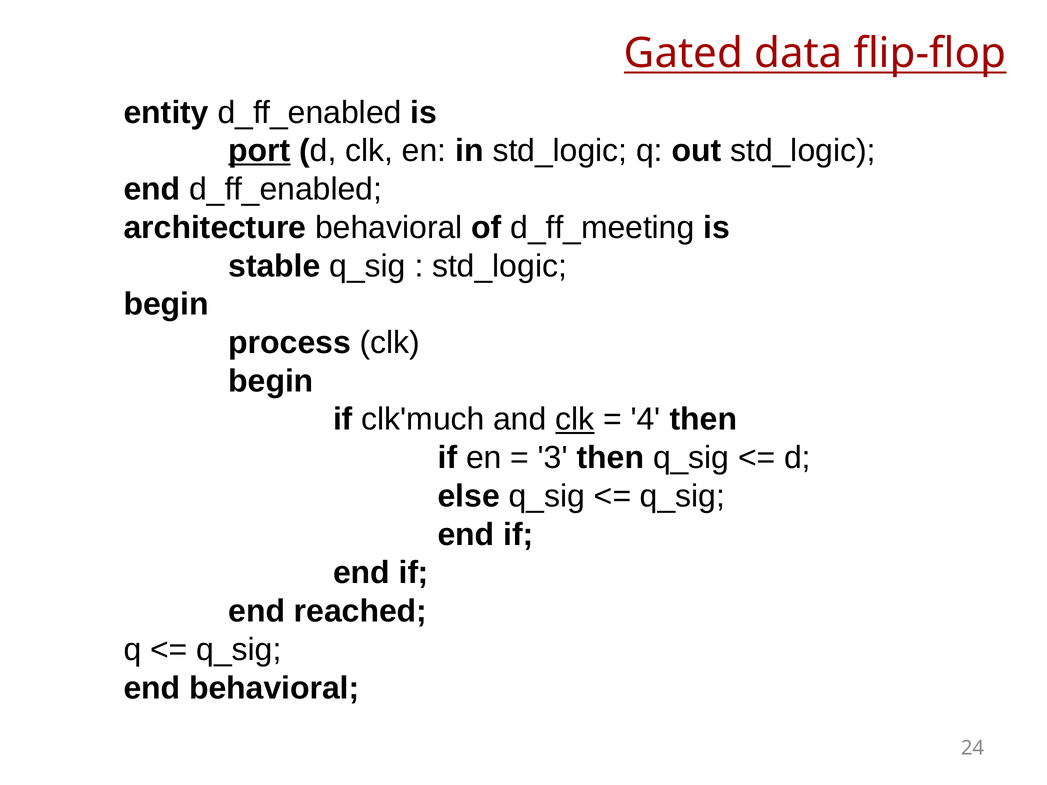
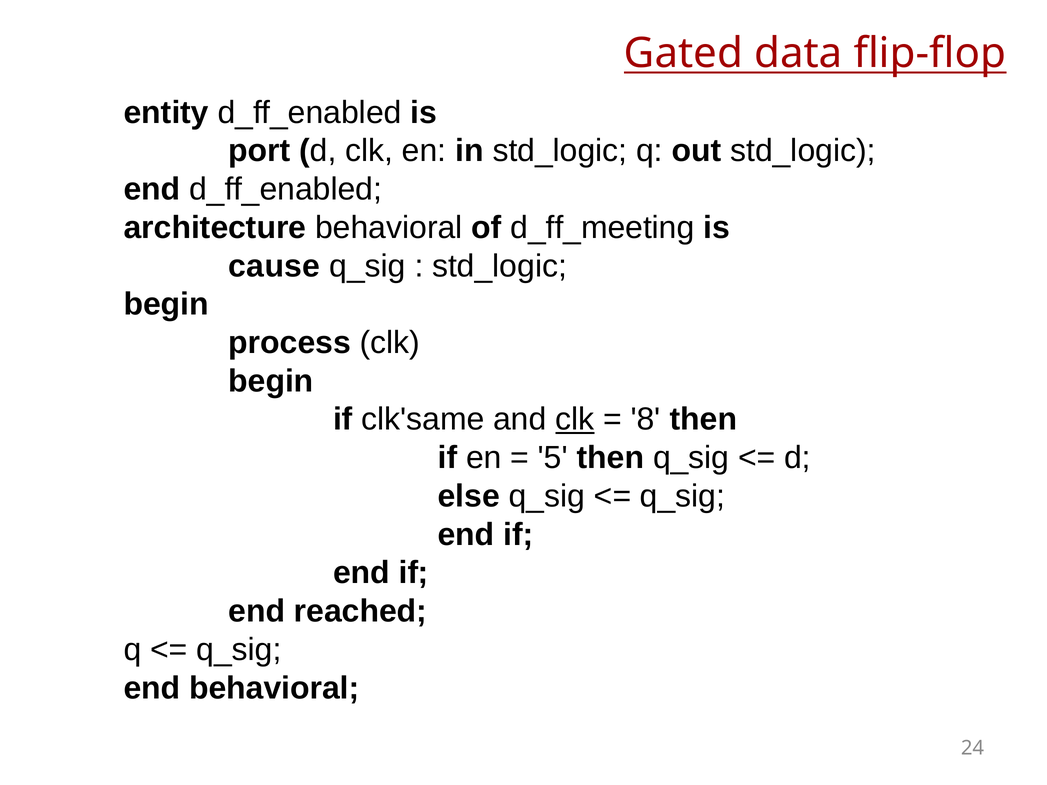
port underline: present -> none (259, 151)
stable: stable -> cause (274, 266)
clk'much: clk'much -> clk'same (423, 420)
4: 4 -> 8 (646, 420)
3: 3 -> 5 (553, 458)
